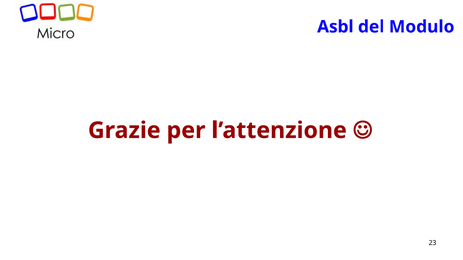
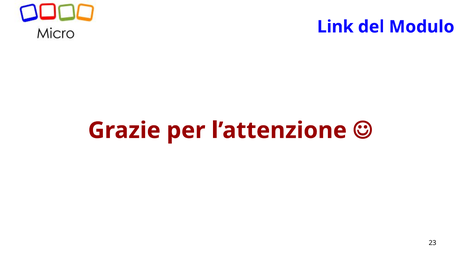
Asbl: Asbl -> Link (335, 27)
